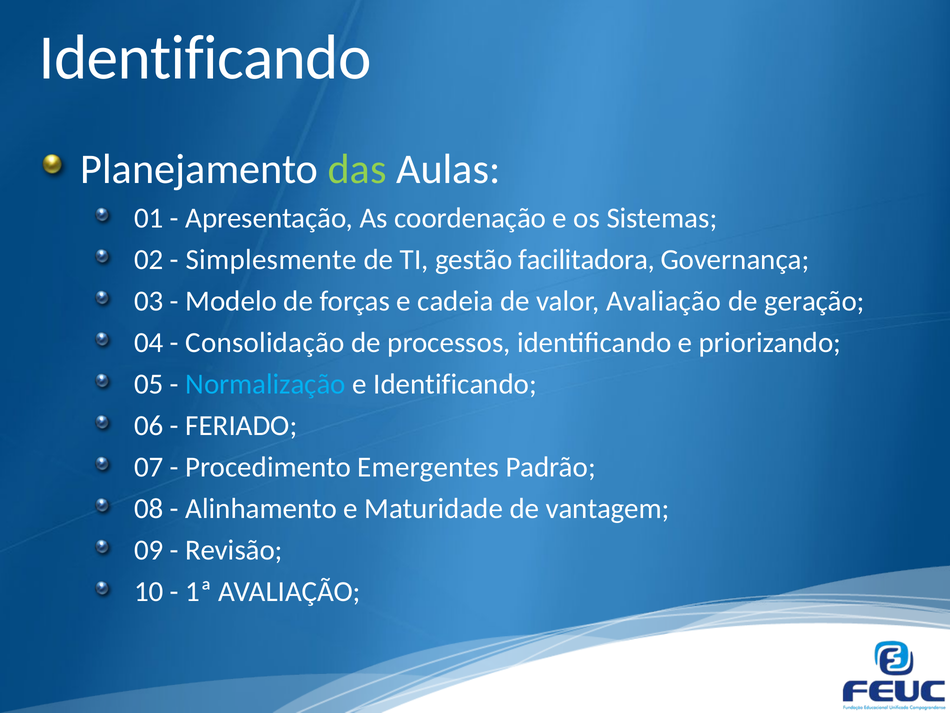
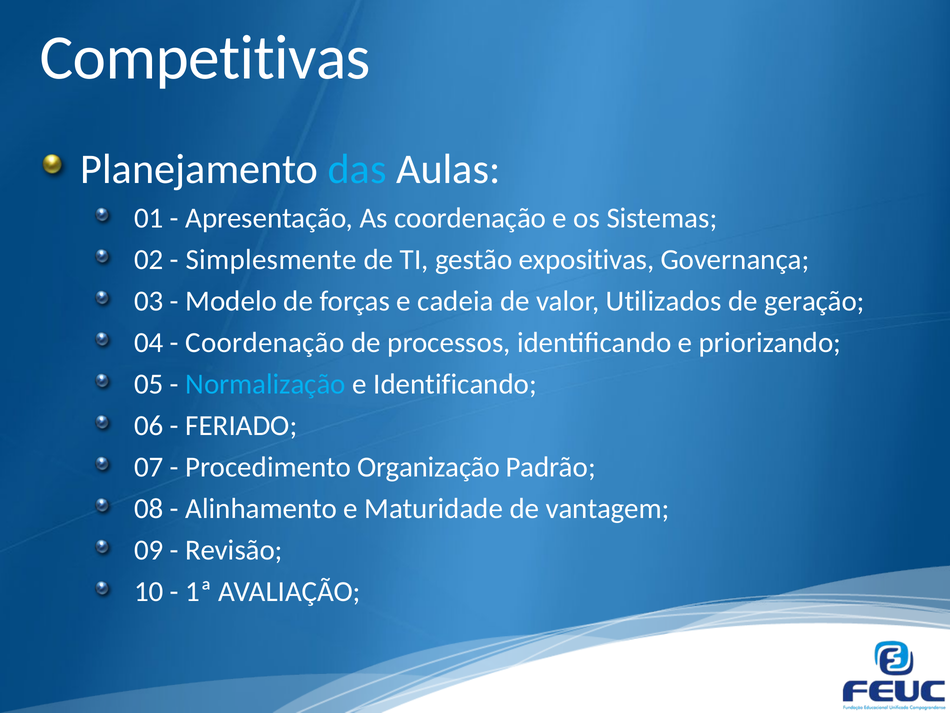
Identificando: Identificando -> Competitivas (205, 58)
das colour: light green -> light blue (357, 169)
facilitadora: facilitadora -> expositivas (586, 259)
valor Avaliação: Avaliação -> Utilizados (664, 301)
Consolidação: Consolidação -> Coordenação (265, 342)
Emergentes: Emergentes -> Organização (429, 467)
